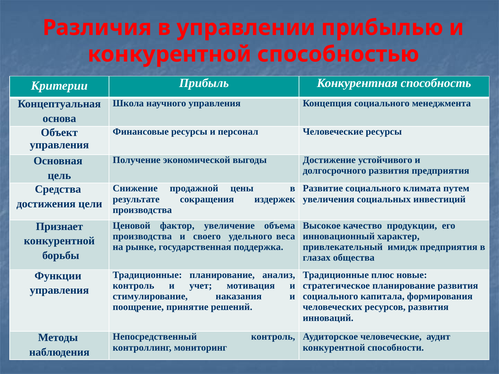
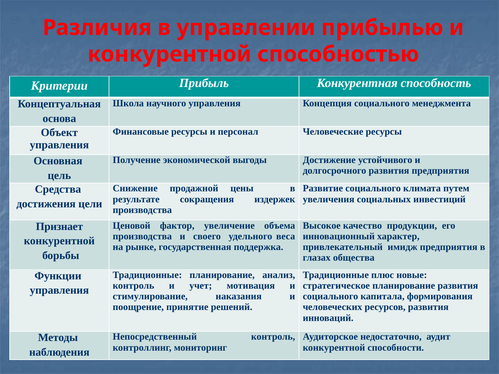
Аудиторское человеческие: человеческие -> недостаточно (391, 337)
